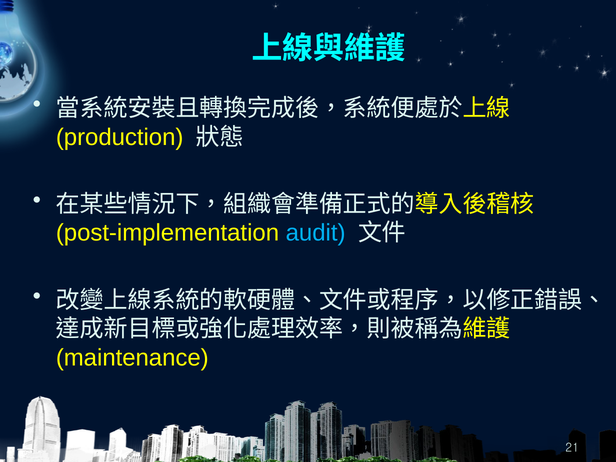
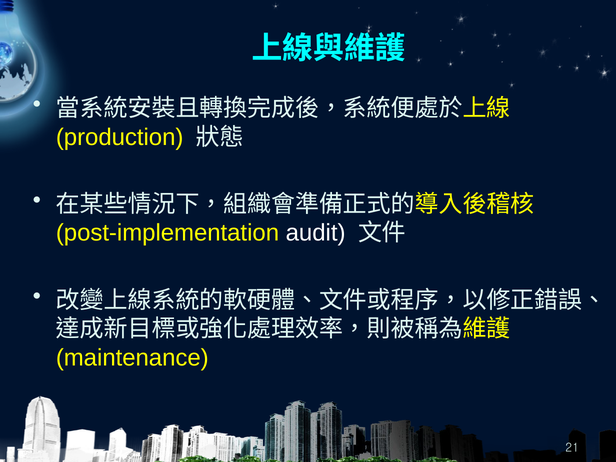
audit colour: light blue -> white (316, 233)
